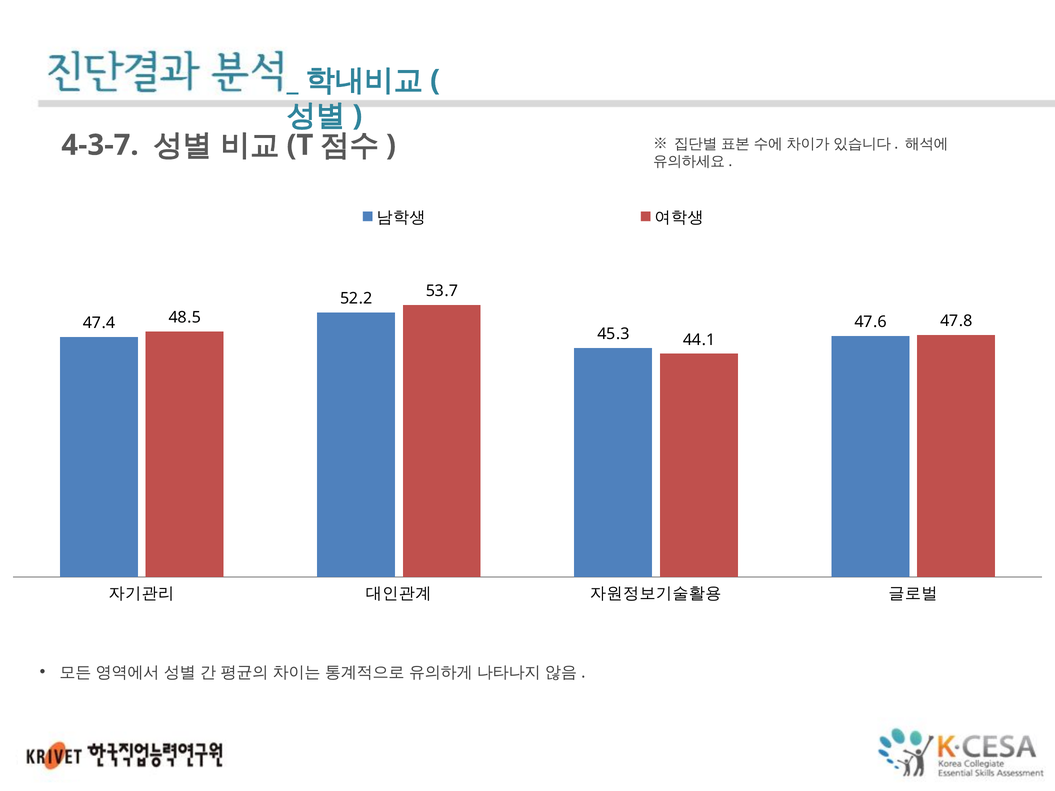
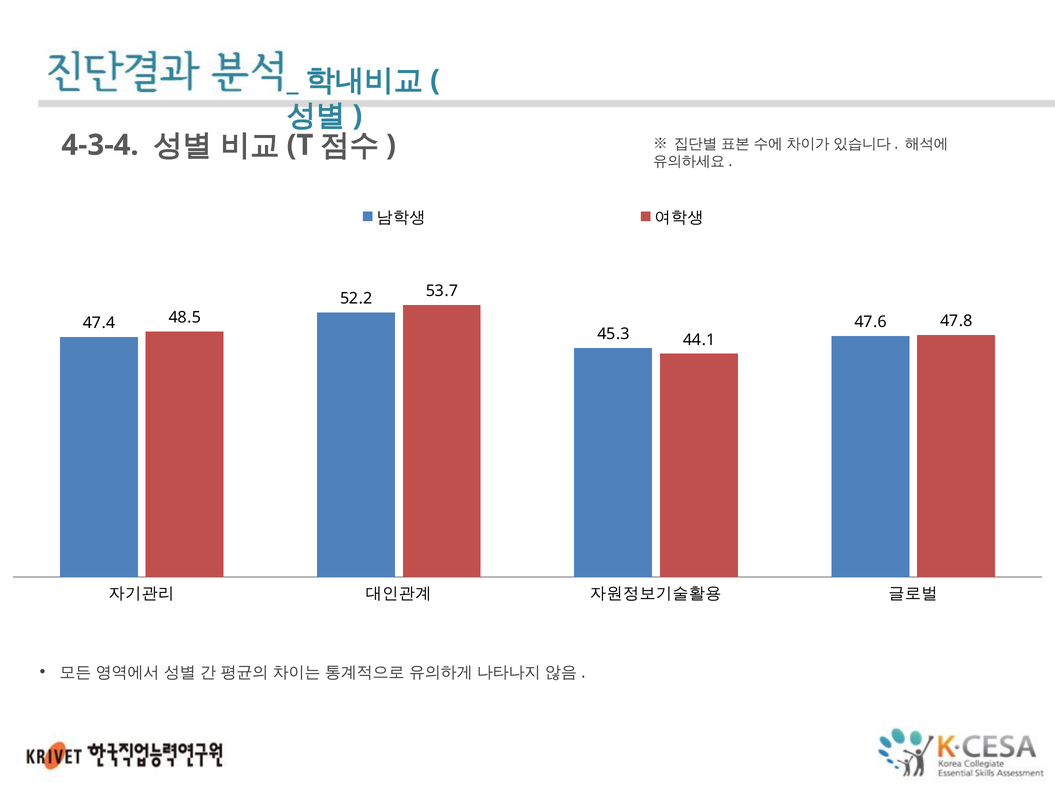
4-3-7: 4-3-7 -> 4-3-4 (100, 145)
